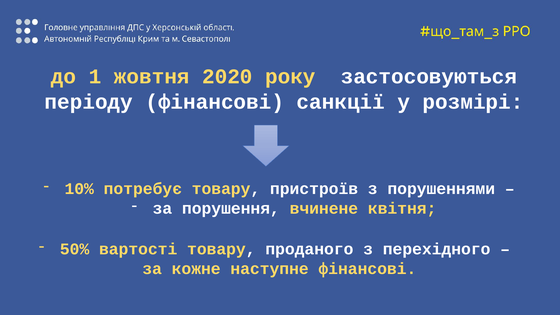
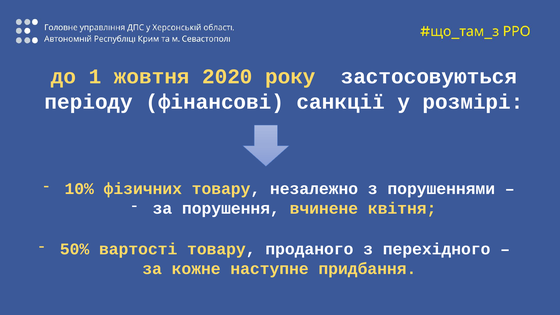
потребує: потребує -> фізичних (143, 189)
пристроїв: пристроїв -> незалежно (314, 189)
наступне фінансові: фінансові -> придбання (367, 269)
